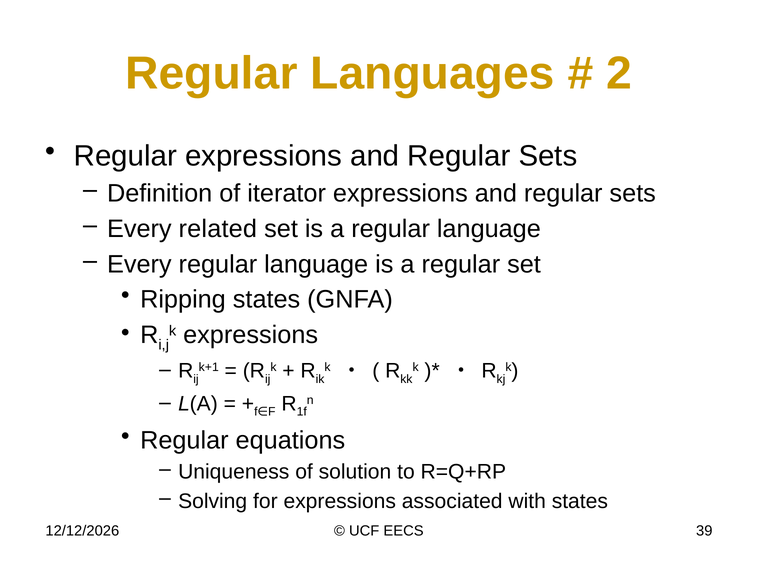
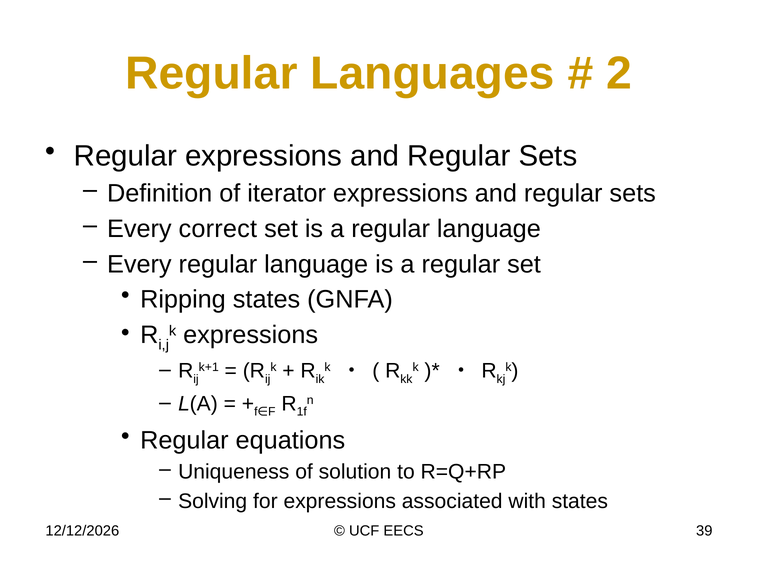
related: related -> correct (218, 229)
